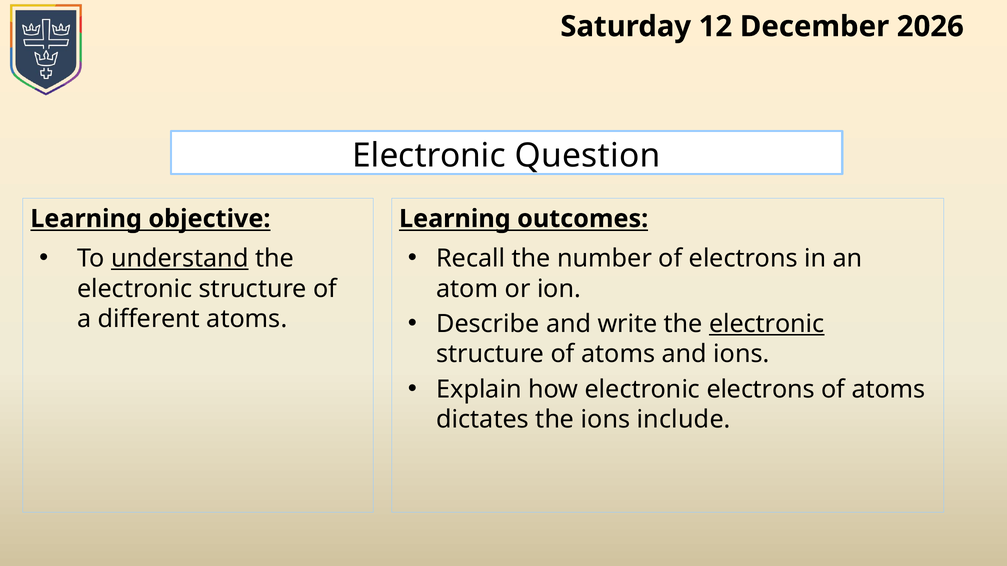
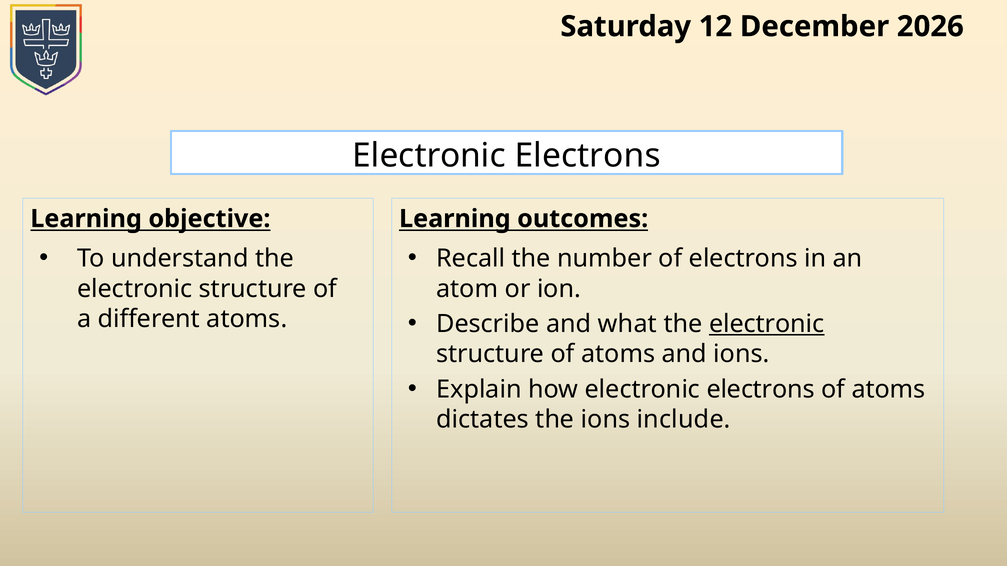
Question: Question -> Electrons (588, 156)
understand underline: present -> none (180, 259)
write: write -> what (627, 324)
